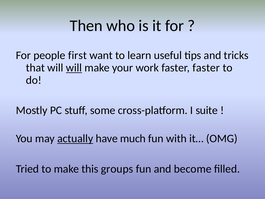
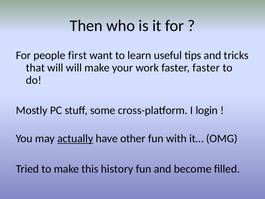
will underline: present -> none (74, 68)
suite: suite -> login (207, 110)
much: much -> other (133, 138)
groups: groups -> history (117, 169)
